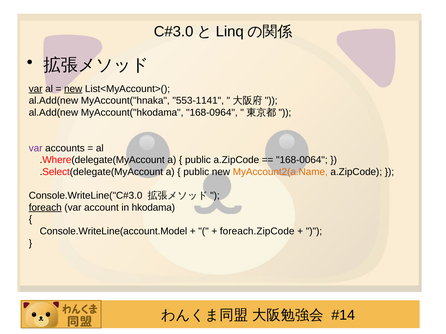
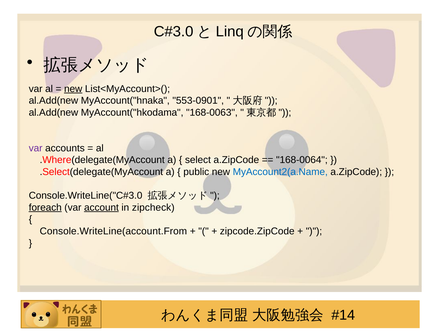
var underline: present -> none (36, 89)
553-1141: 553-1141 -> 553-0901 (198, 101)
168-0964: 168-0964 -> 168-0063 (212, 113)
public: public -> select (198, 160)
MyAccount2(a.Name colour: orange -> blue (280, 172)
account underline: none -> present (101, 208)
hkodama: hkodama -> zipcheck (153, 208)
Console.WriteLine(account.Model: Console.WriteLine(account.Model -> Console.WriteLine(account.From (113, 232)
foreach.ZipCode: foreach.ZipCode -> zipcode.ZipCode (257, 232)
